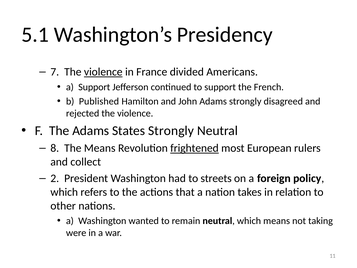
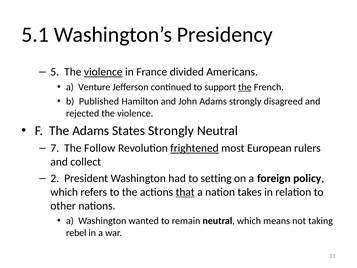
7: 7 -> 5 (55, 72)
a Support: Support -> Venture (94, 87)
the underline: none -> present (245, 87)
8: 8 -> 7 (55, 148)
The Means: Means -> Follow (100, 148)
streets: streets -> setting (216, 178)
that underline: none -> present (185, 192)
were: were -> rebel (76, 233)
